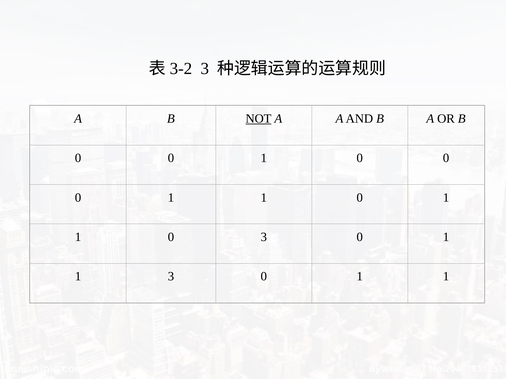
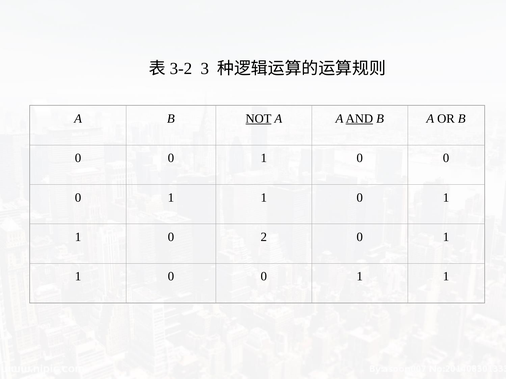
AND underline: none -> present (359, 119)
0 3: 3 -> 2 (264, 237)
3: 3 -> 0 (171, 277)
